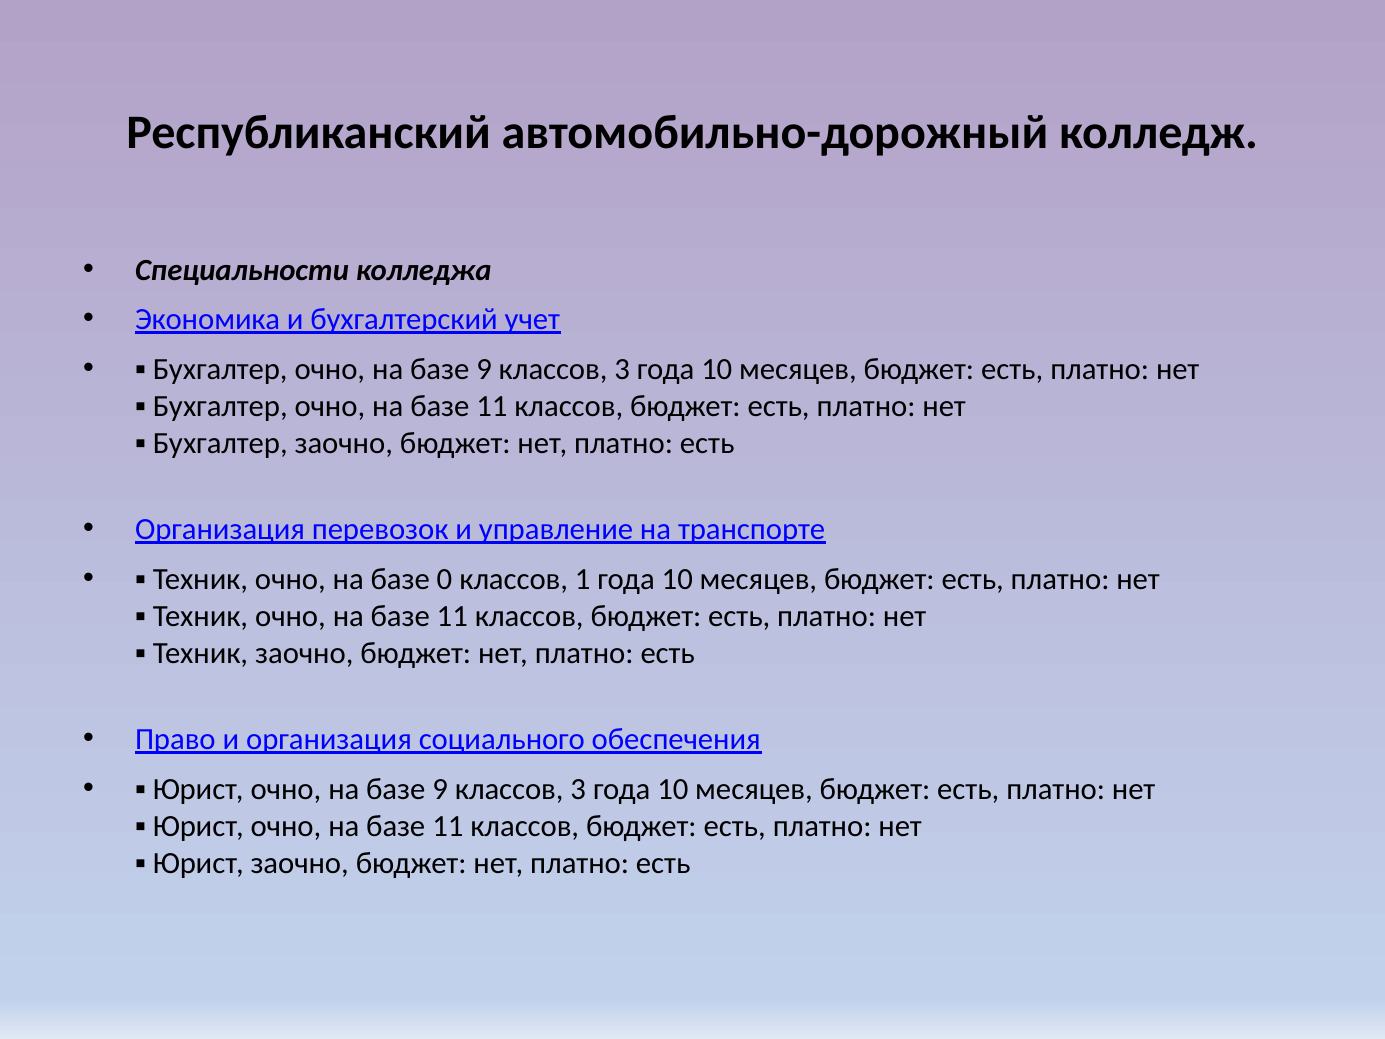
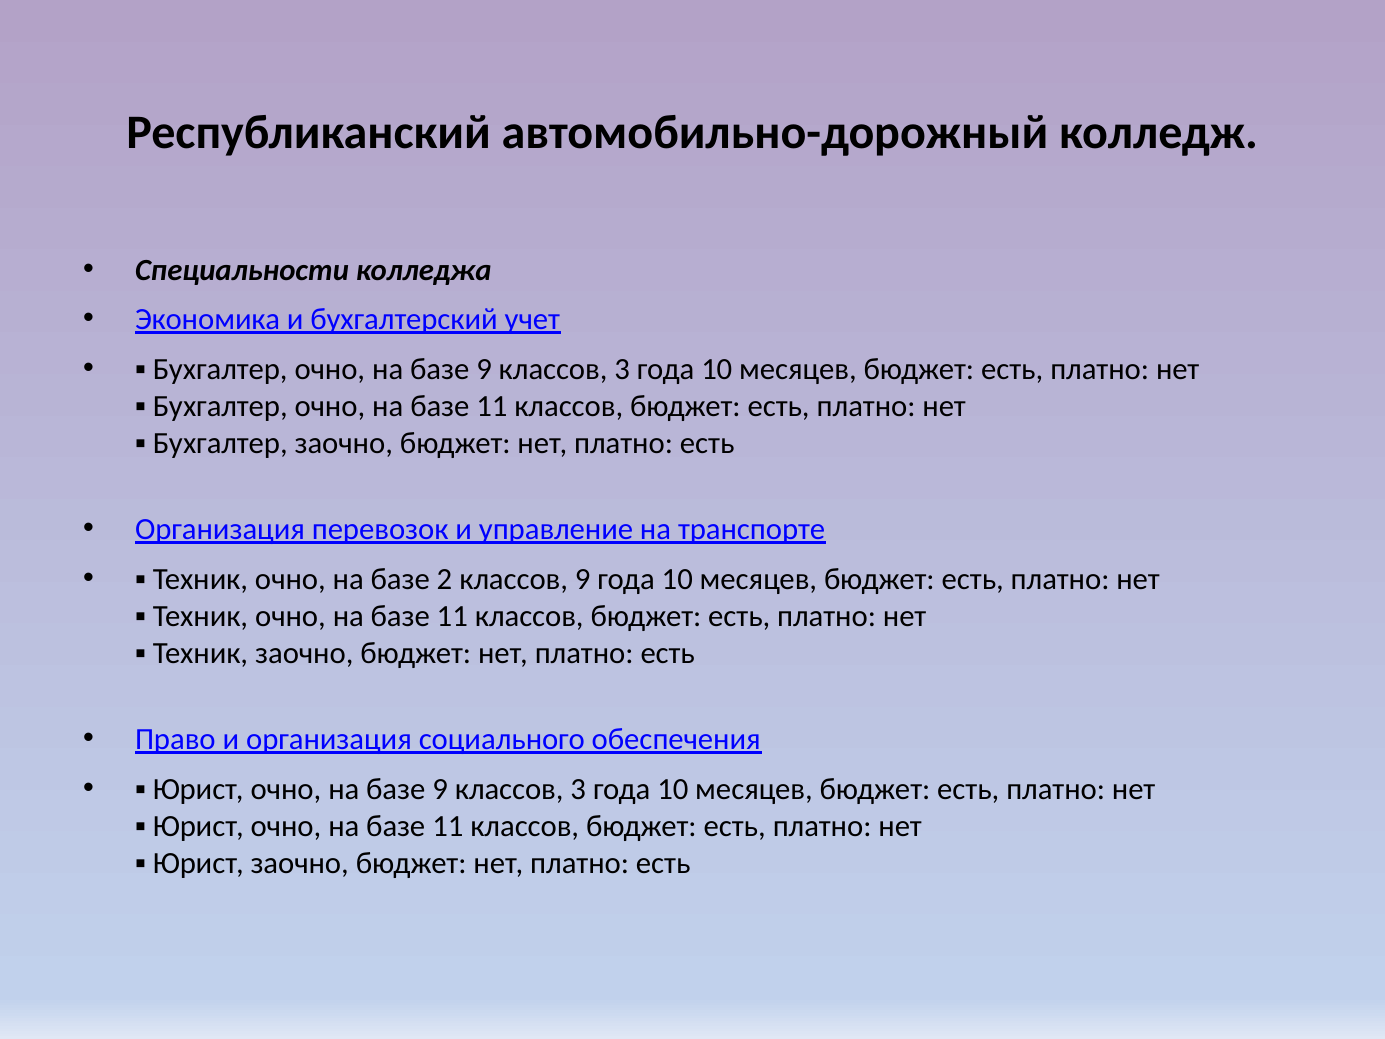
0: 0 -> 2 (444, 579)
классов 1: 1 -> 9 (583, 579)
